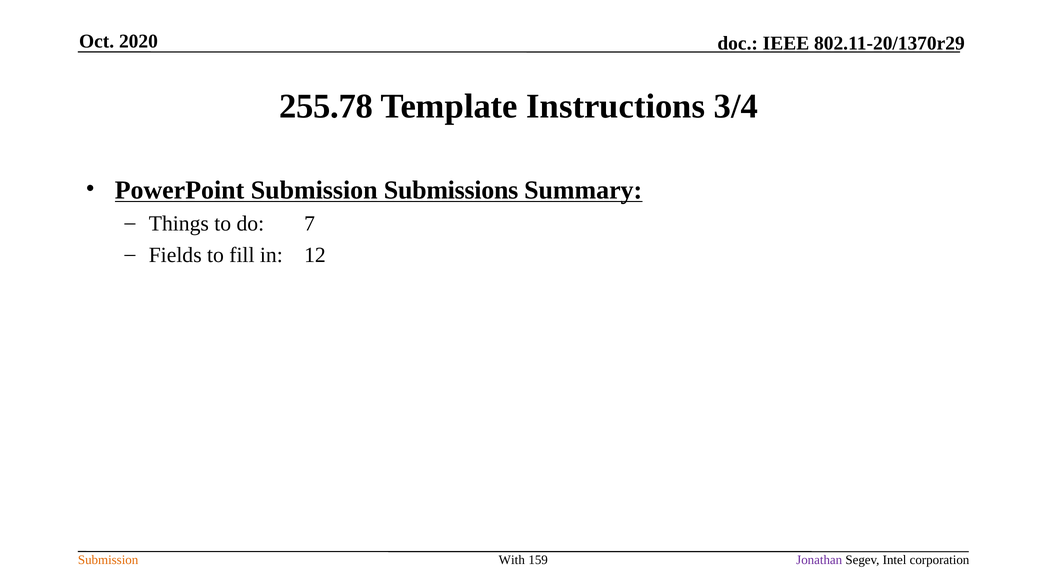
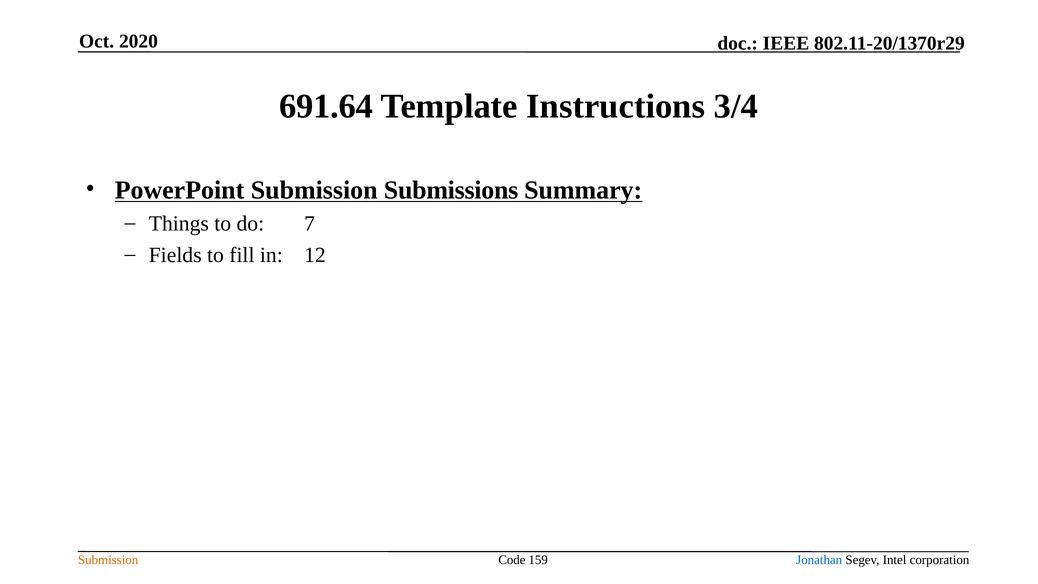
255.78: 255.78 -> 691.64 (326, 106)
With: With -> Code (512, 560)
Jonathan colour: purple -> blue (819, 560)
